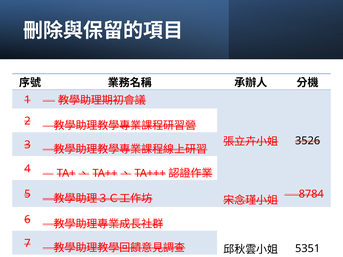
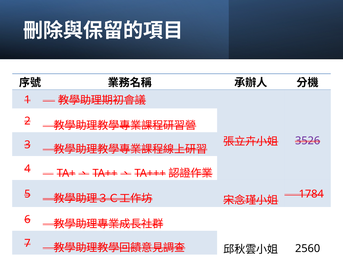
3526 colour: black -> purple (308, 141)
8784: 8784 -> 1784 (311, 194)
5351: 5351 -> 2560 (308, 249)
